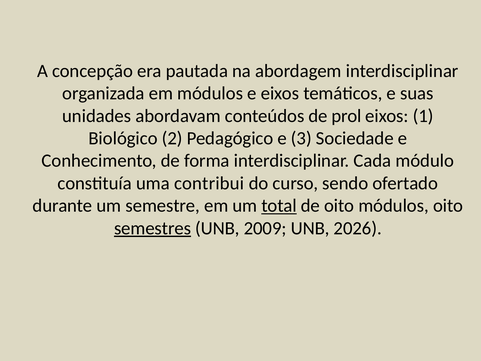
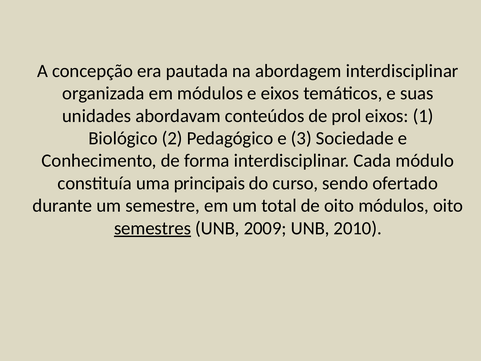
contribui: contribui -> principais (209, 183)
total underline: present -> none (279, 206)
2026: 2026 -> 2010 (358, 228)
